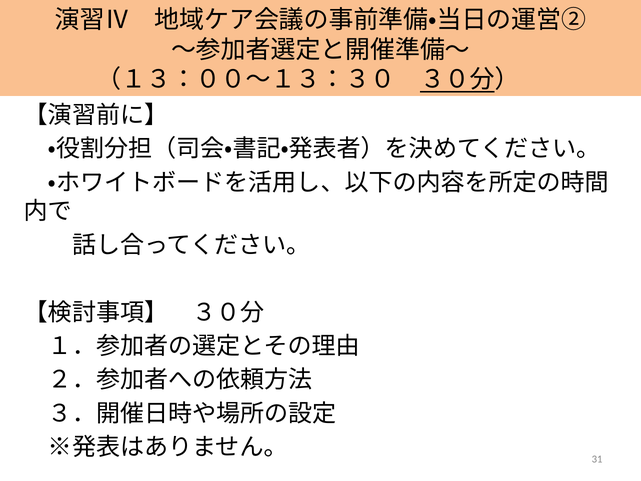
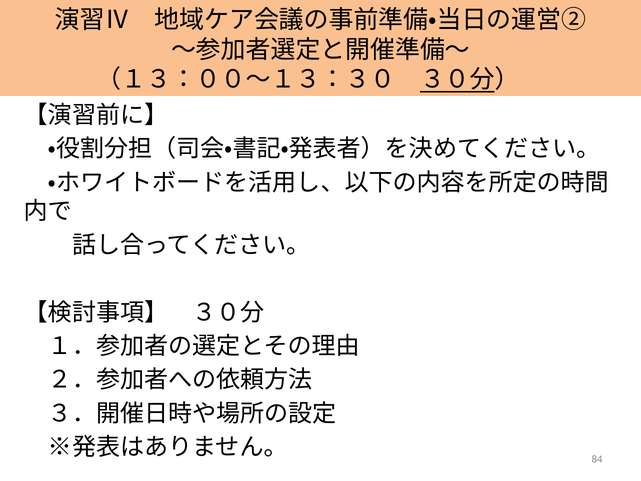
31: 31 -> 84 (597, 459)
